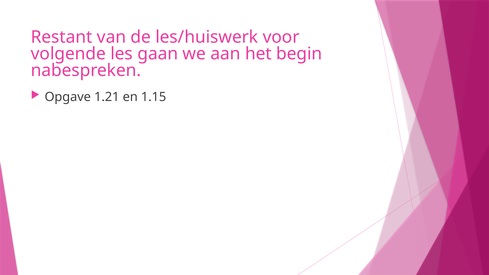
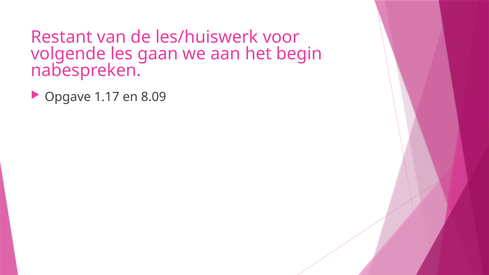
1.21: 1.21 -> 1.17 (107, 97)
1.15: 1.15 -> 8.09 (154, 97)
